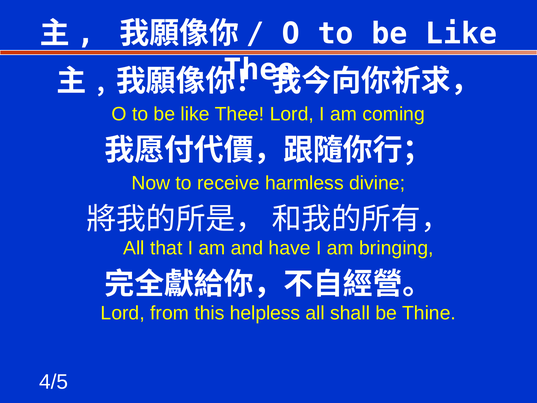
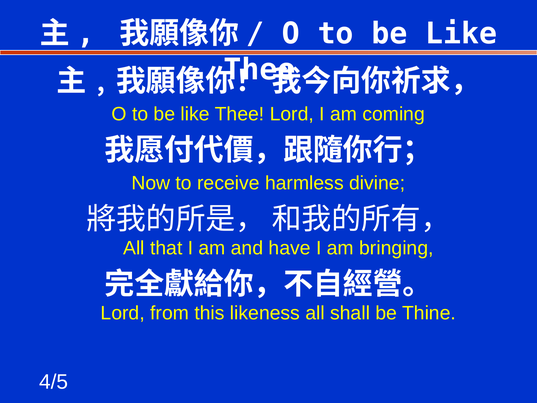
helpless: helpless -> likeness (265, 313)
